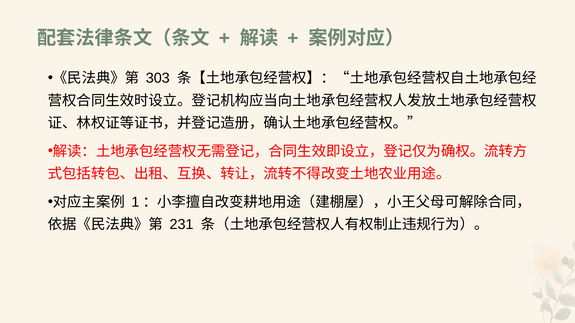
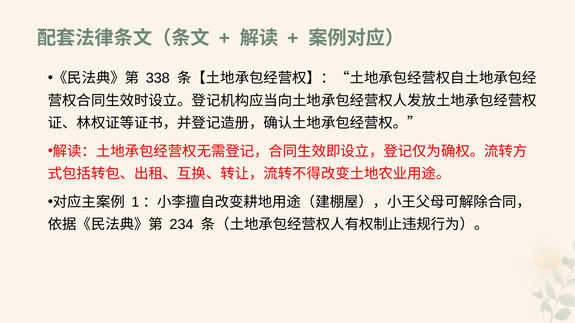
303: 303 -> 338 (158, 78)
231: 231 -> 234 (182, 225)
